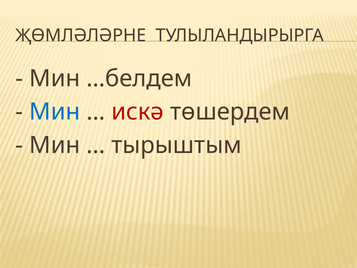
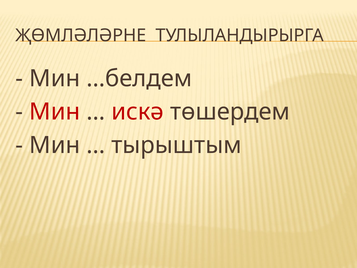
Мин colour: blue -> red (55, 112)
